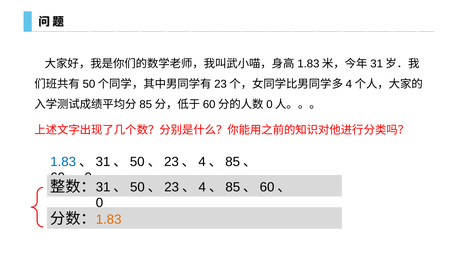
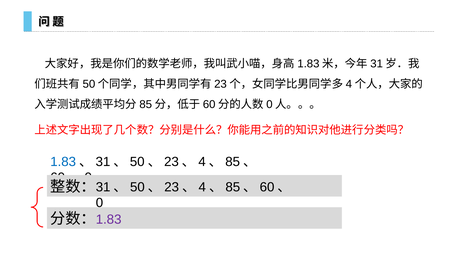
1.83 colour: orange -> purple (109, 220)
